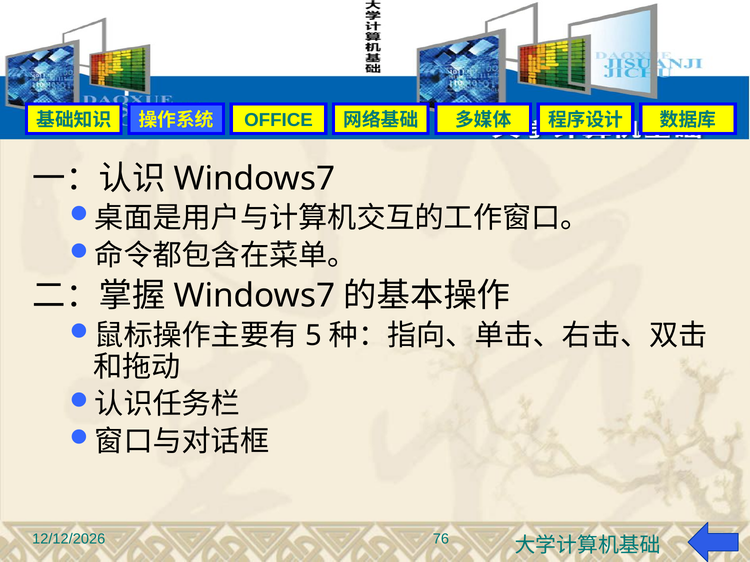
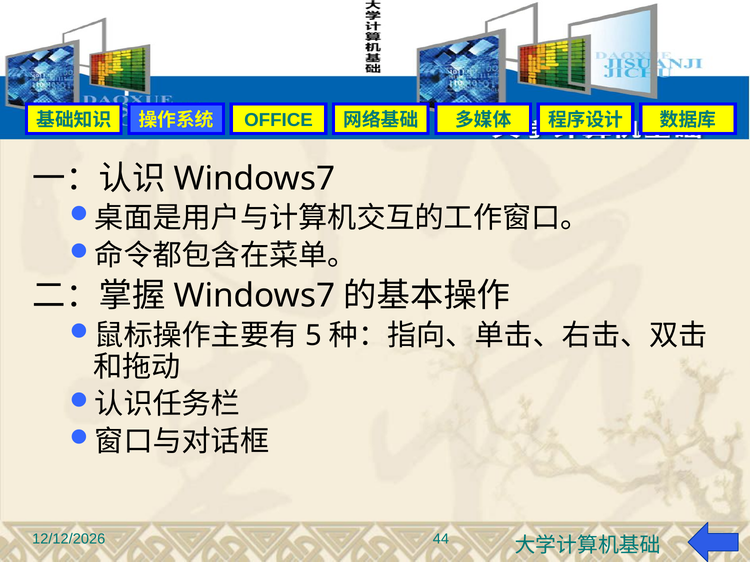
76: 76 -> 44 (441, 539)
